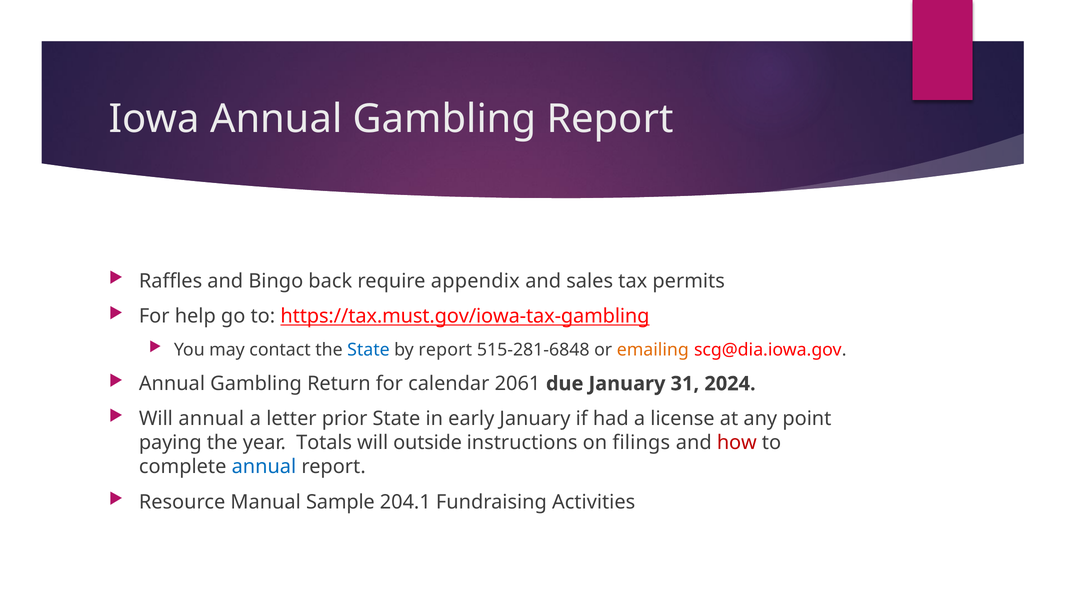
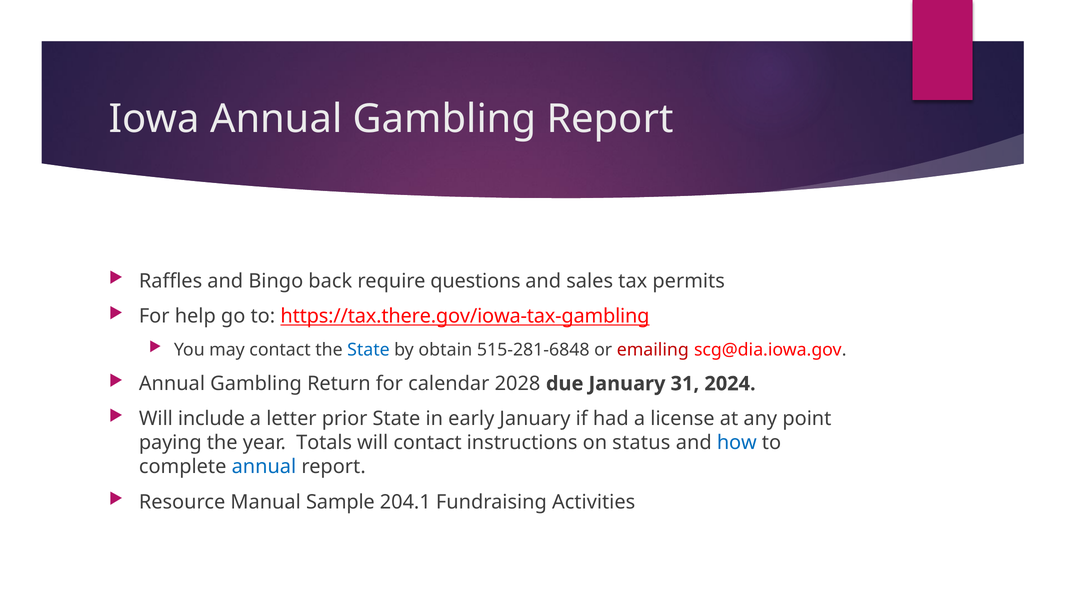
appendix: appendix -> questions (475, 281)
https://tax.must.gov/iowa-tax-gambling: https://tax.must.gov/iowa-tax-gambling -> https://tax.there.gov/iowa-tax-gambling (465, 316)
by report: report -> obtain (445, 350)
emailing colour: orange -> red (653, 350)
2061: 2061 -> 2028 (518, 383)
Will annual: annual -> include (211, 419)
will outside: outside -> contact (428, 443)
filings: filings -> status (641, 443)
how colour: red -> blue (737, 443)
